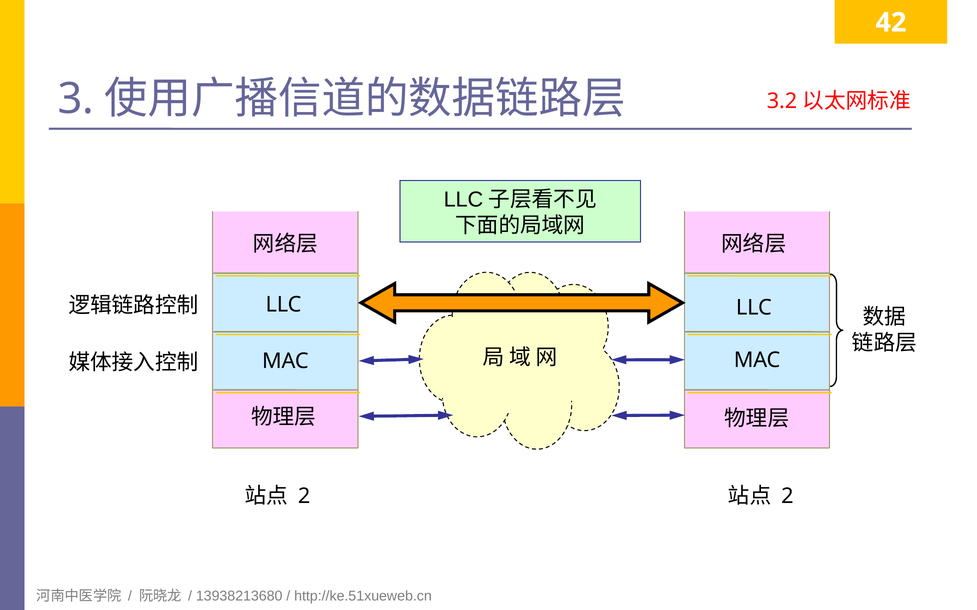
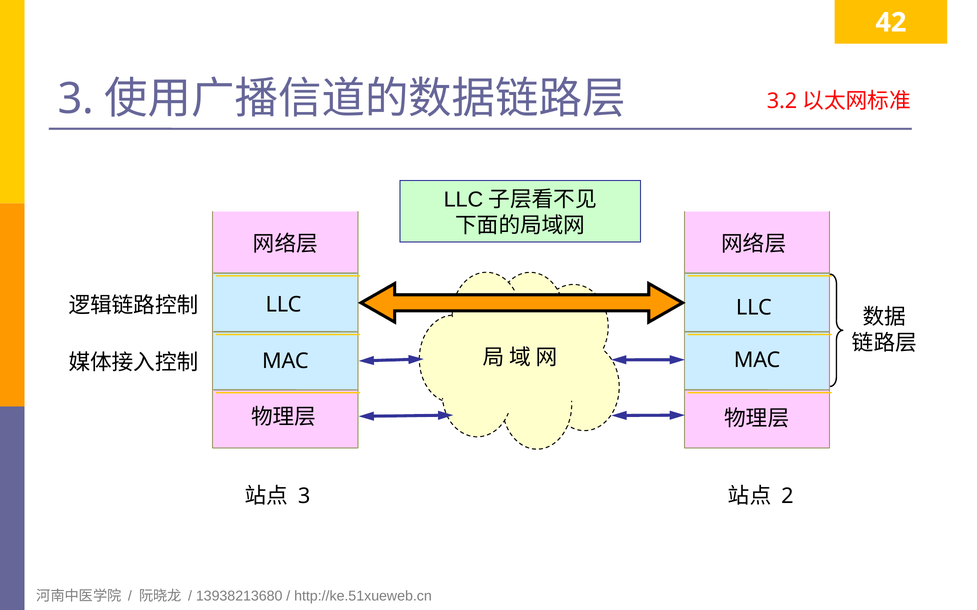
2: 2 -> 3 (304, 496)
